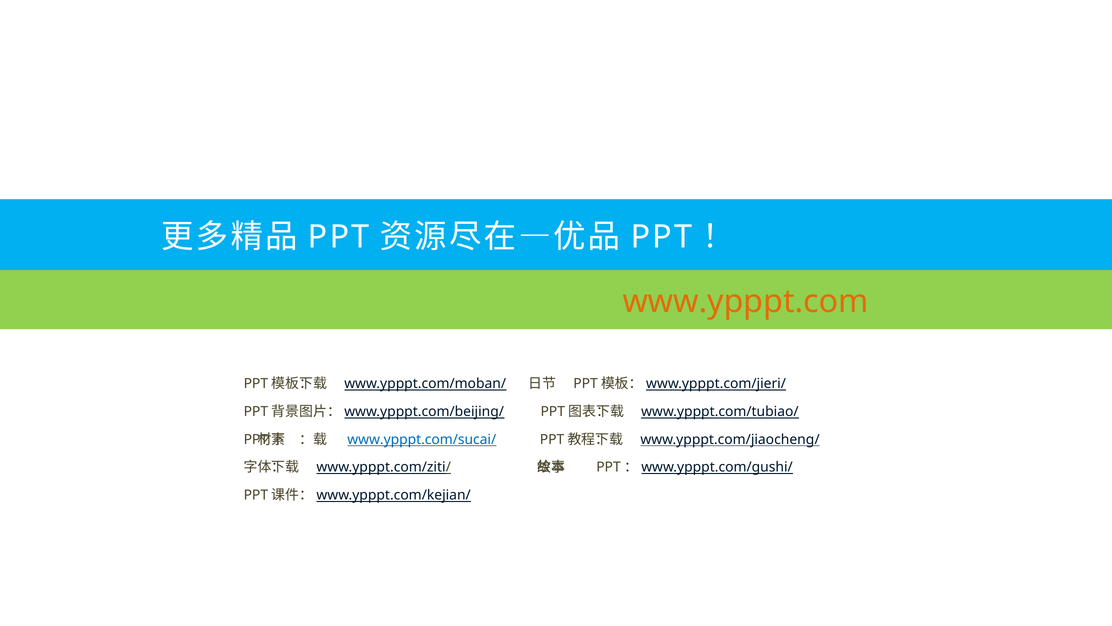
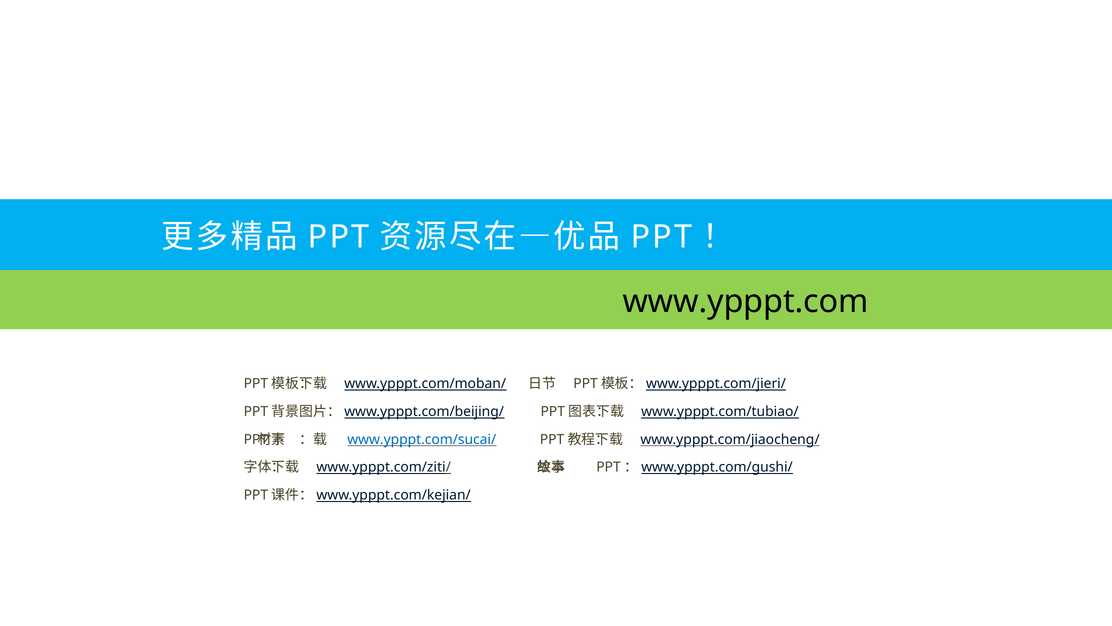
www.ypppt.com colour: orange -> black (745, 301)
